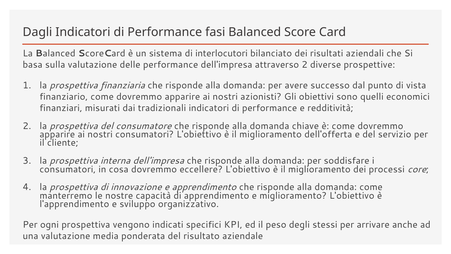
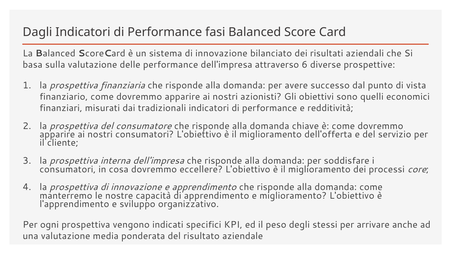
sistema di interlocutori: interlocutori -> innovazione (221, 53)
attraverso 2: 2 -> 6 (305, 65)
